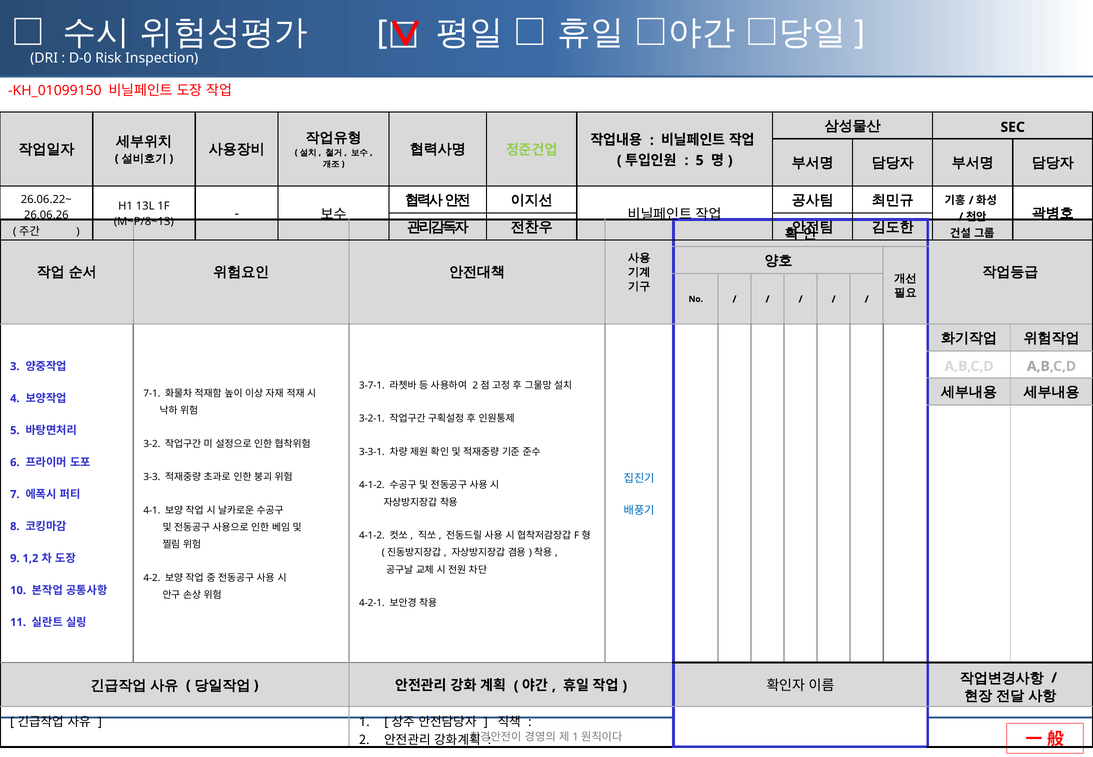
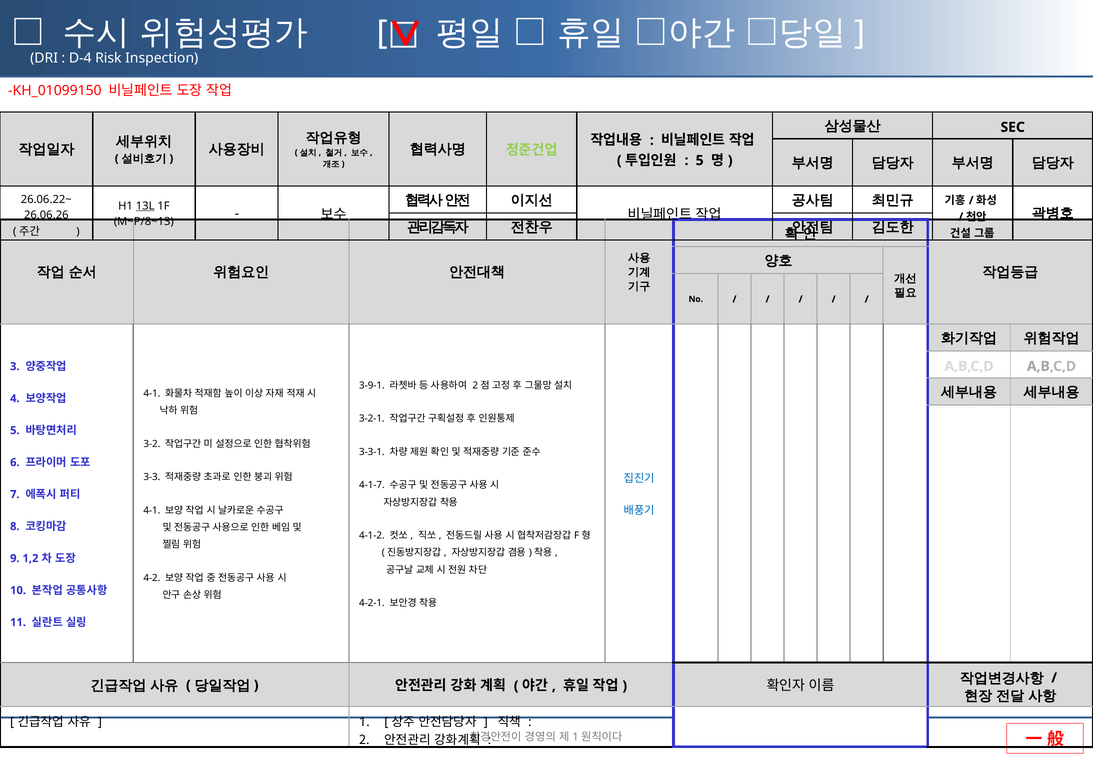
D-0: D-0 -> D-4 (80, 58)
13L underline: none -> present (145, 206)
3-7-1: 3-7-1 -> 3-9-1 (372, 385)
7-1: 7-1 -> 4-1 (152, 393)
4-1-2: 4-1-2 -> 4-1-7 (372, 485)
